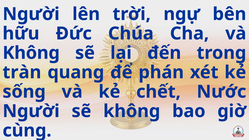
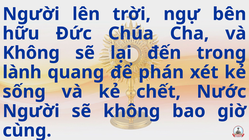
tràn: tràn -> lành (22, 72)
